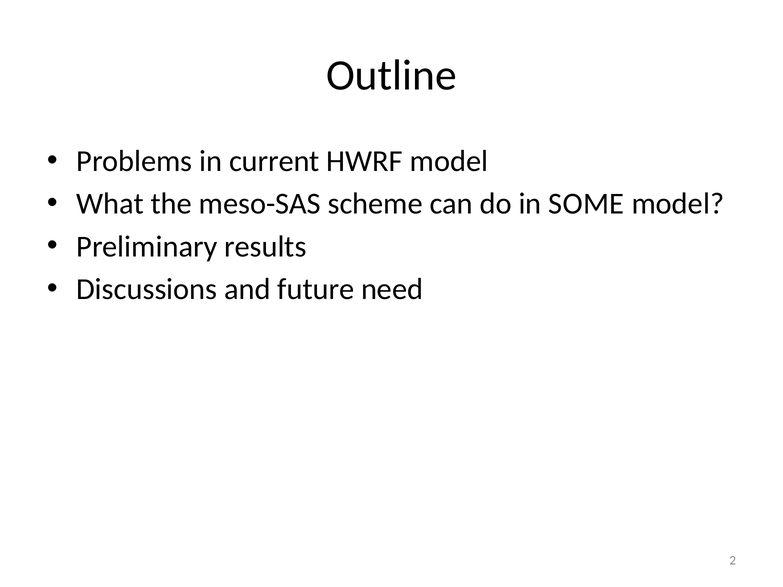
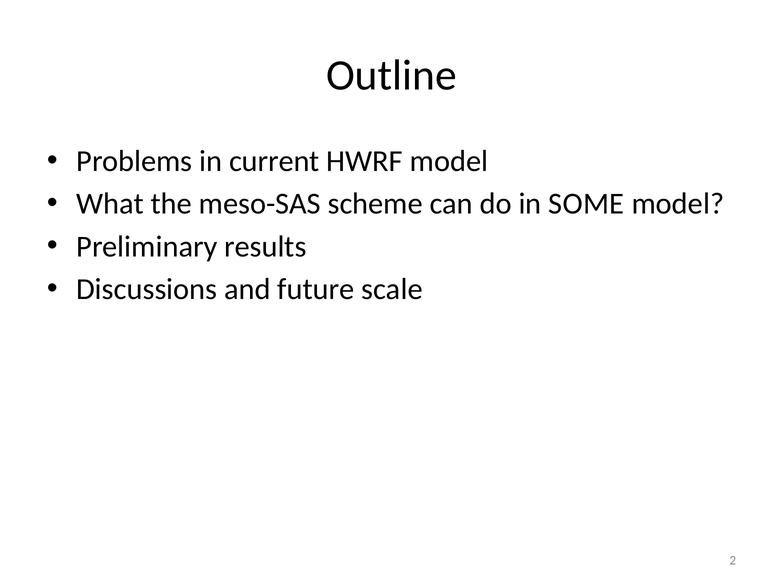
need: need -> scale (392, 289)
